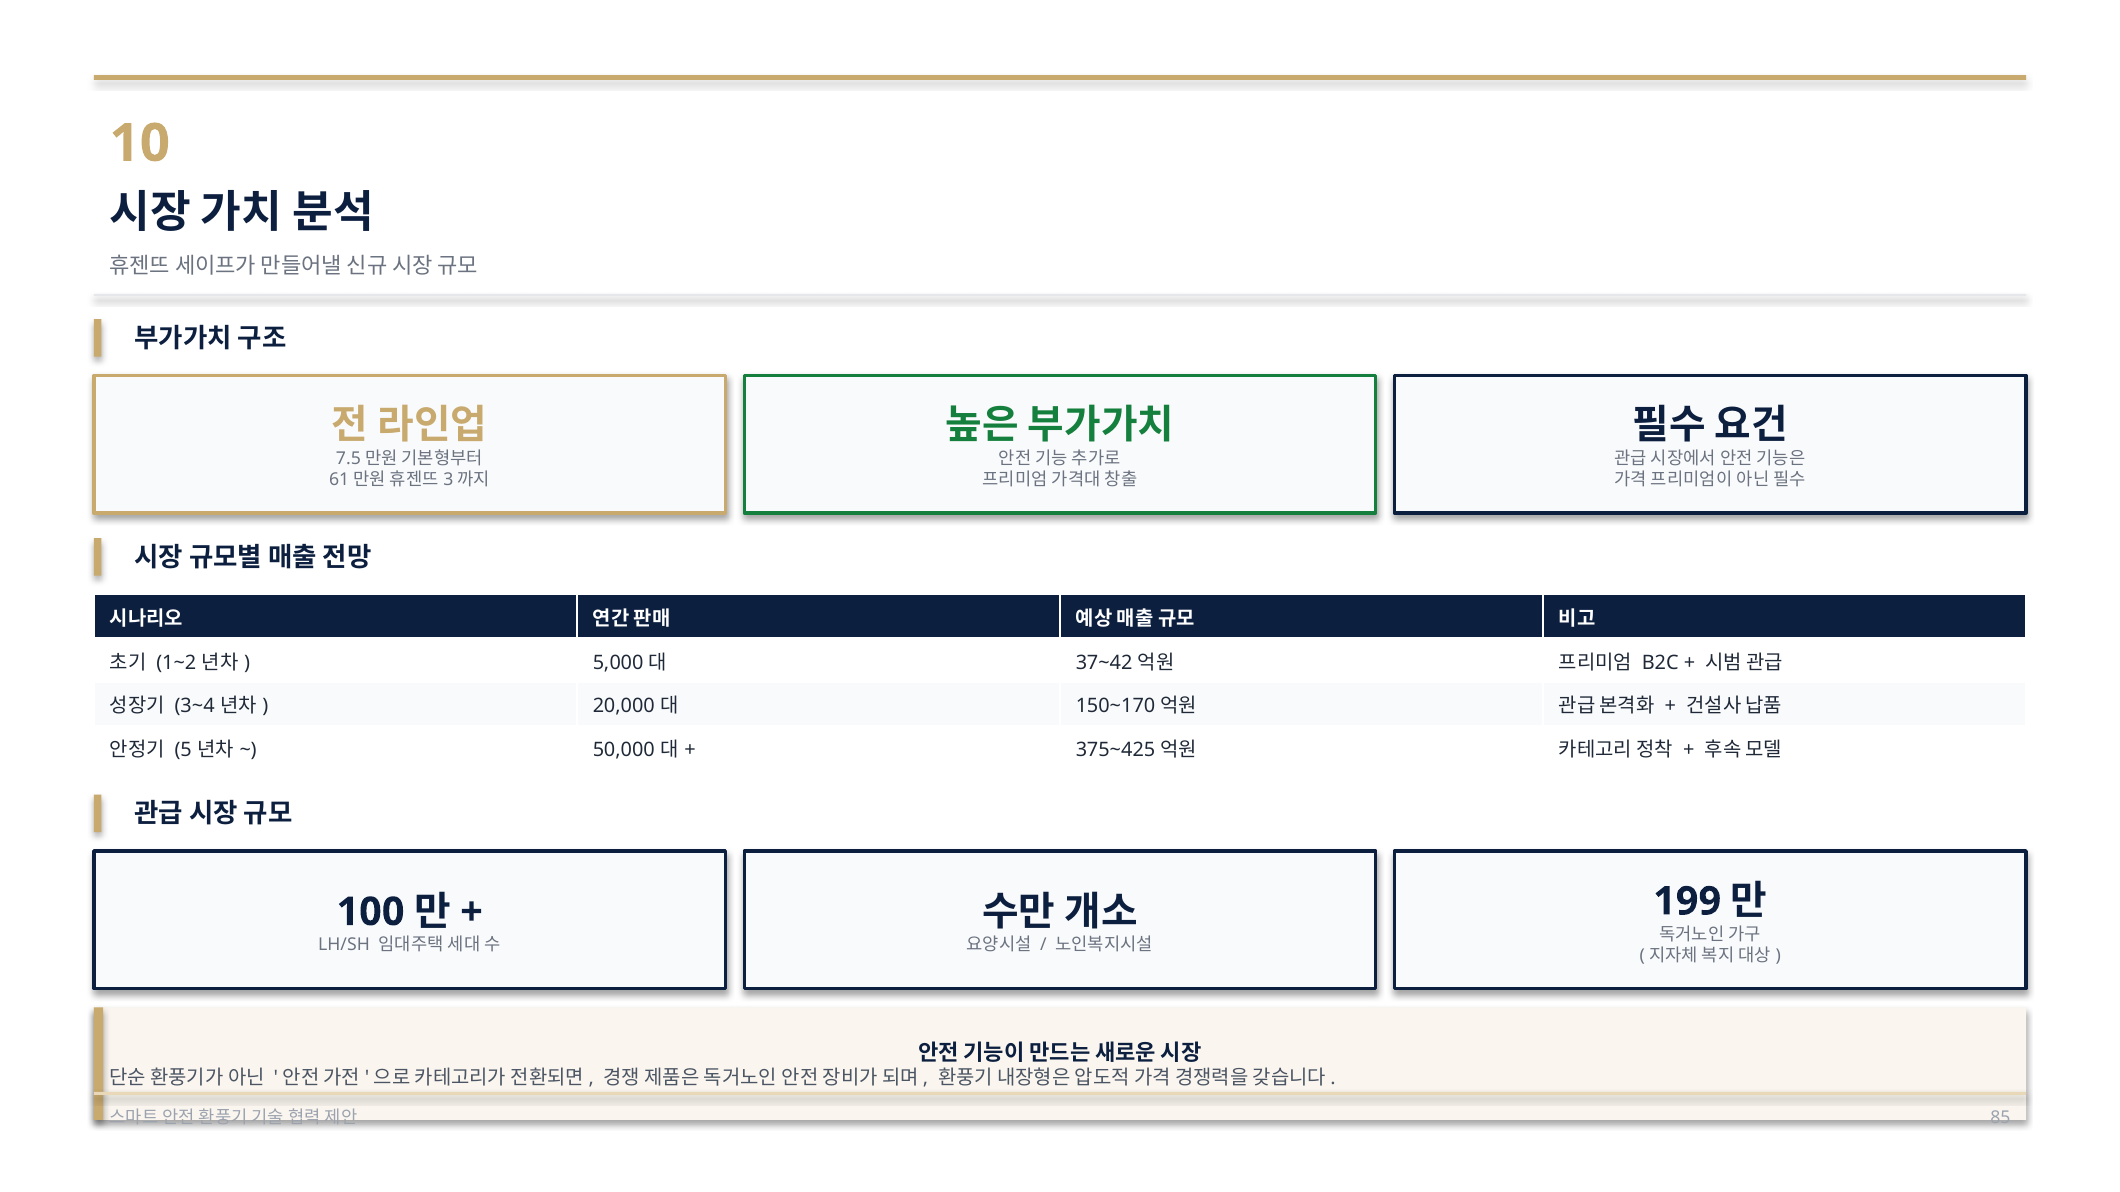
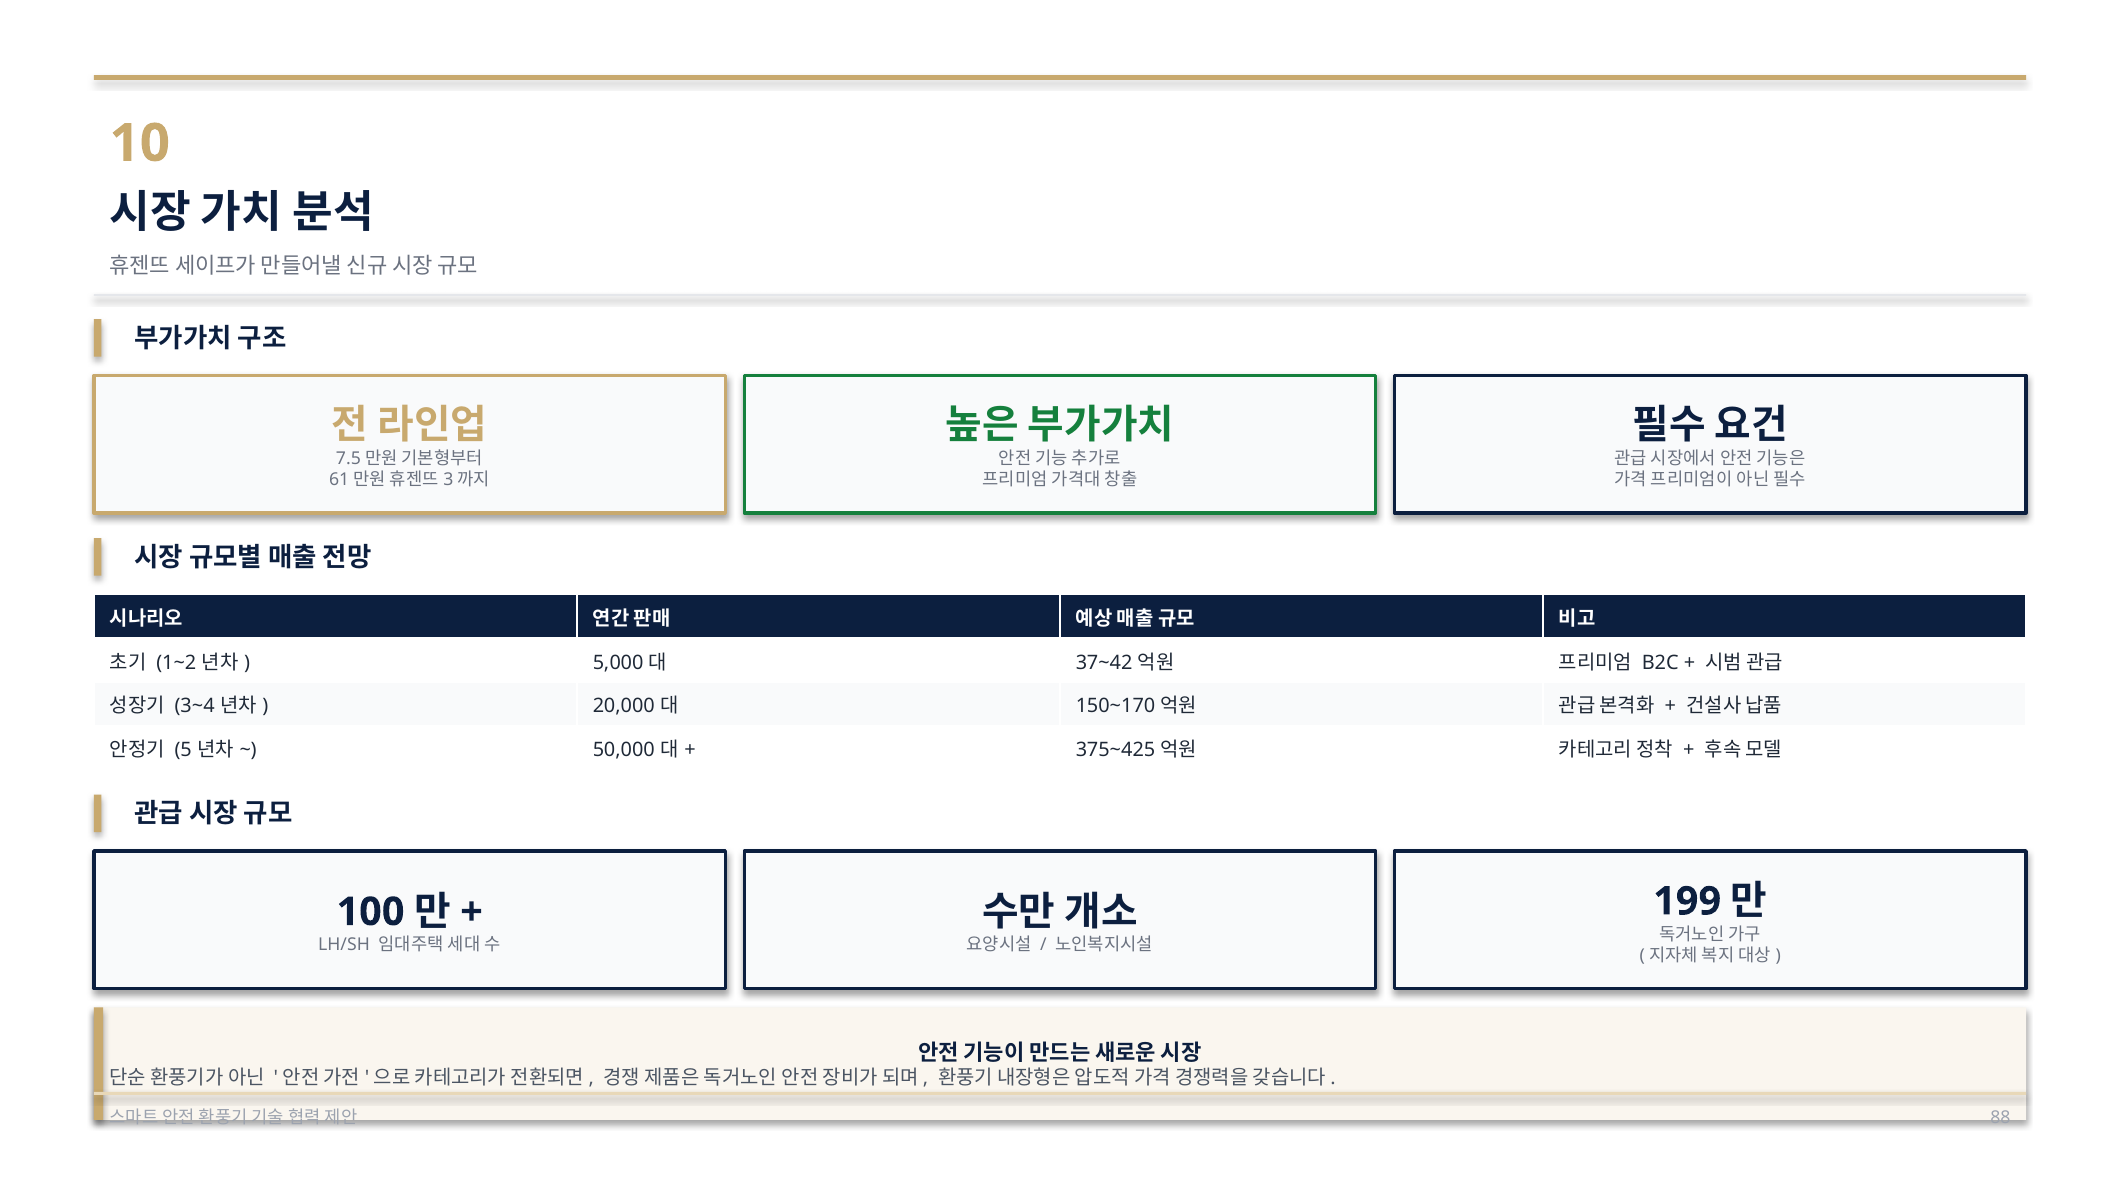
85: 85 -> 88 (2000, 1118)
